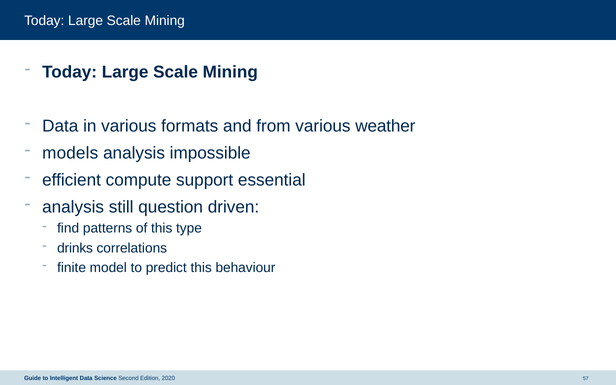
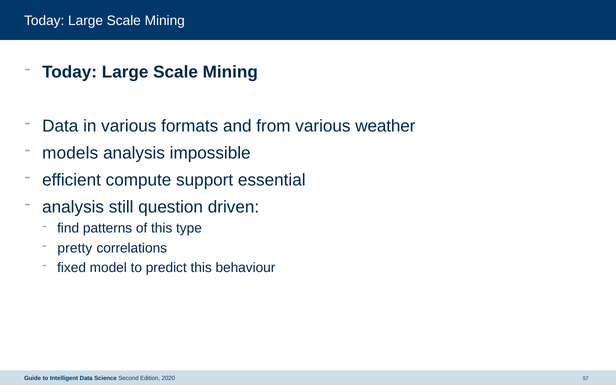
drinks: drinks -> pretty (75, 248)
finite: finite -> fixed (72, 268)
